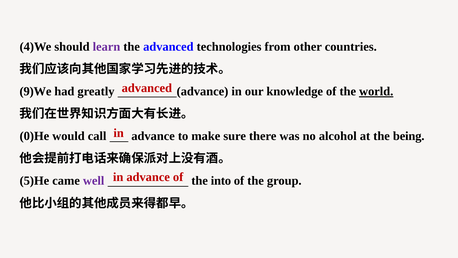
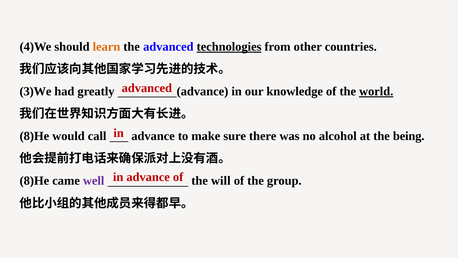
learn colour: purple -> orange (106, 47)
technologies underline: none -> present (229, 47)
9)We: 9)We -> 3)We (36, 91)
0)He: 0)He -> 8)He (34, 136)
5)He: 5)He -> 8)He (34, 181)
into: into -> will (221, 181)
